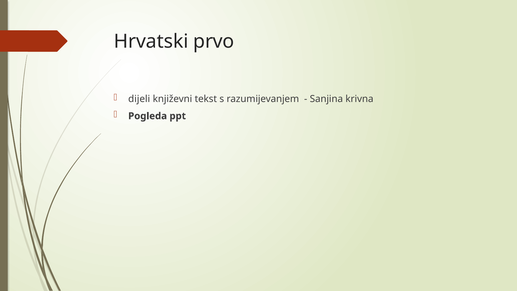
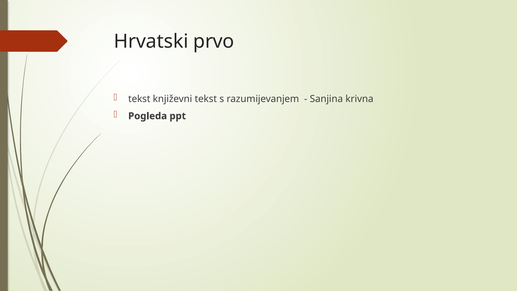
dijeli: dijeli -> tekst (139, 99)
